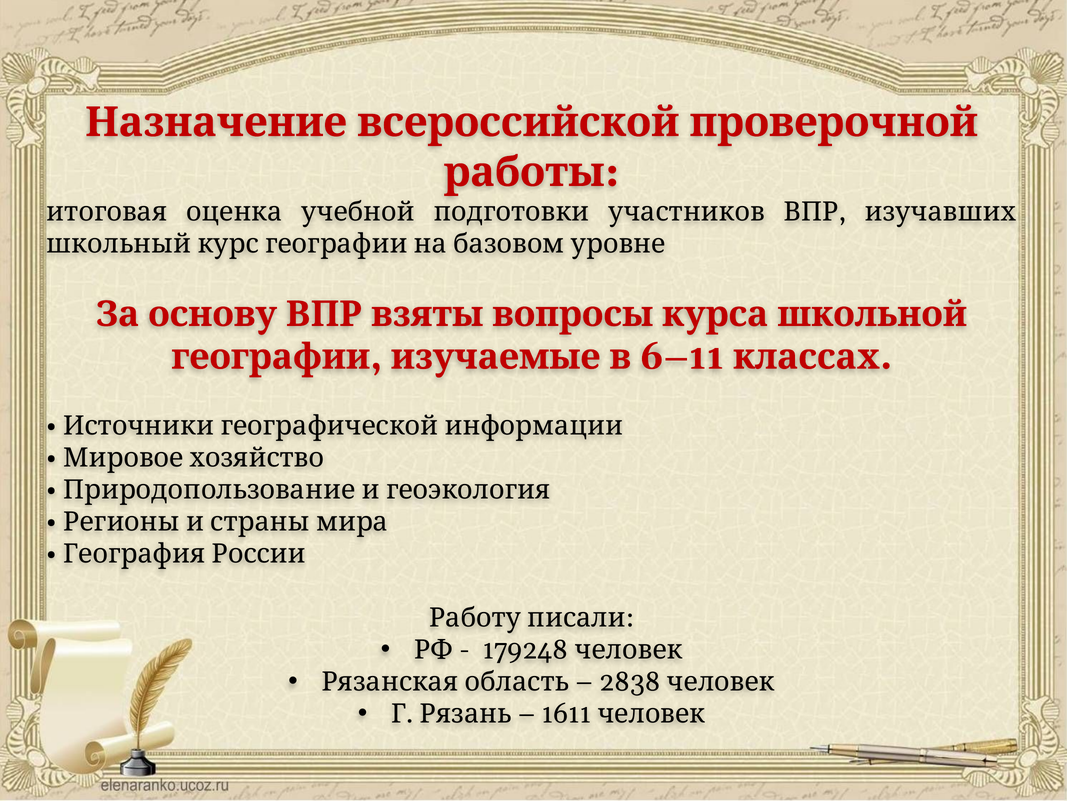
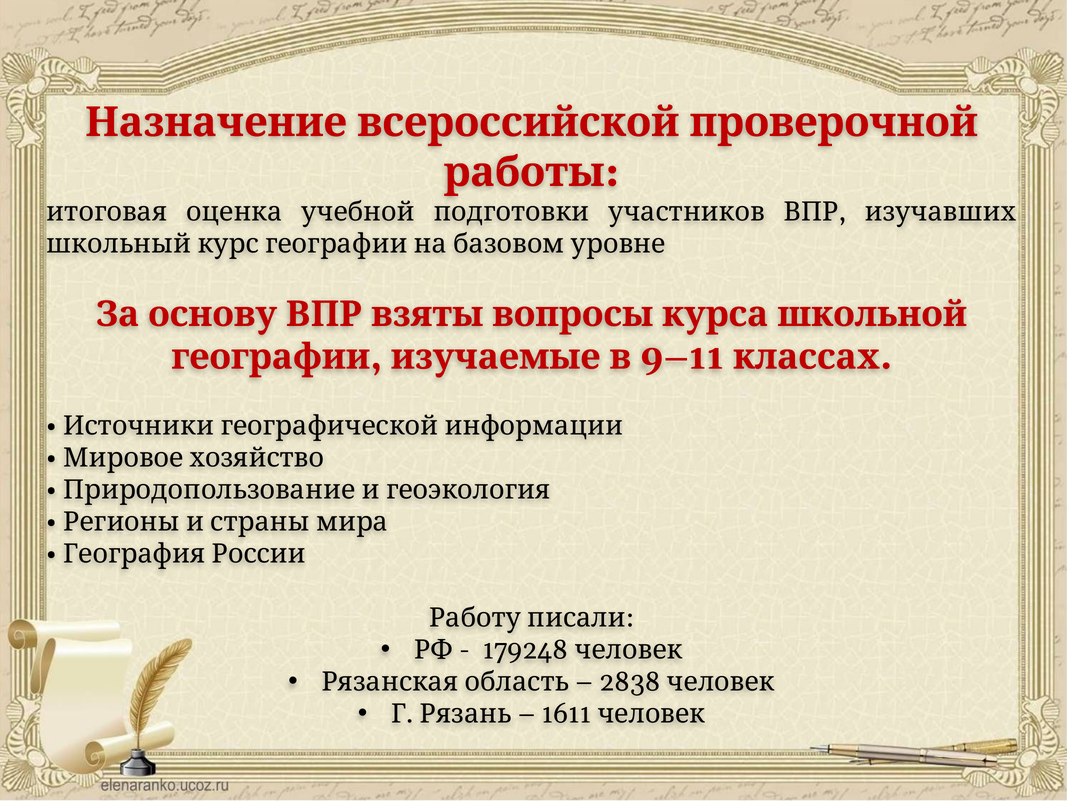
6–11: 6–11 -> 9–11 (682, 357)
